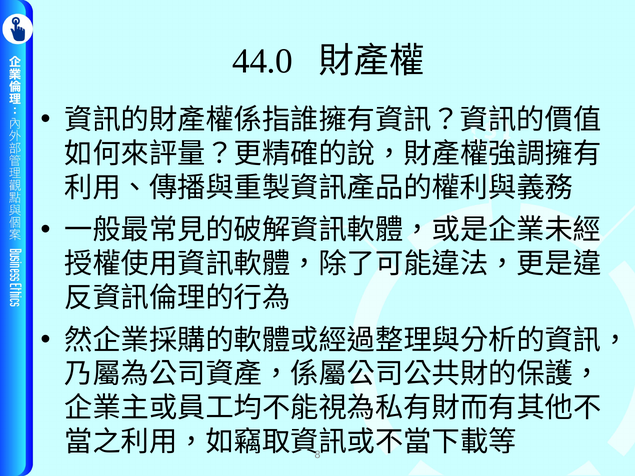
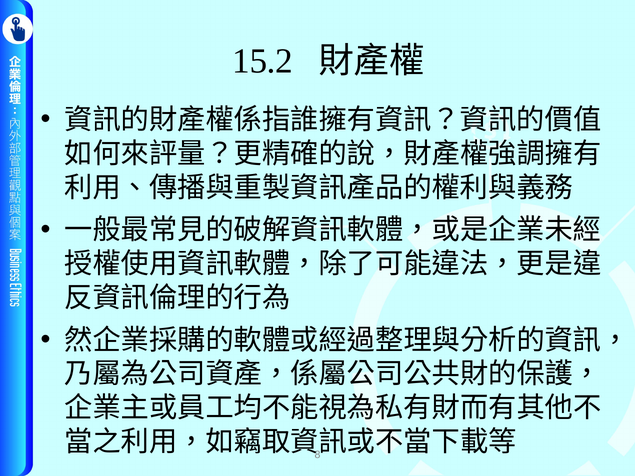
44.0: 44.0 -> 15.2 (263, 61)
